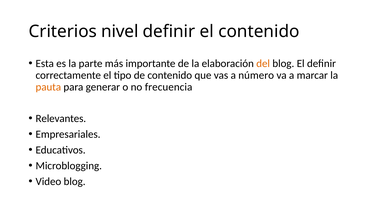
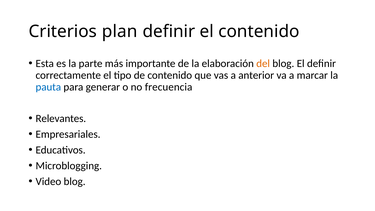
nivel: nivel -> plan (120, 32)
número: número -> anterior (256, 75)
pauta colour: orange -> blue (48, 87)
